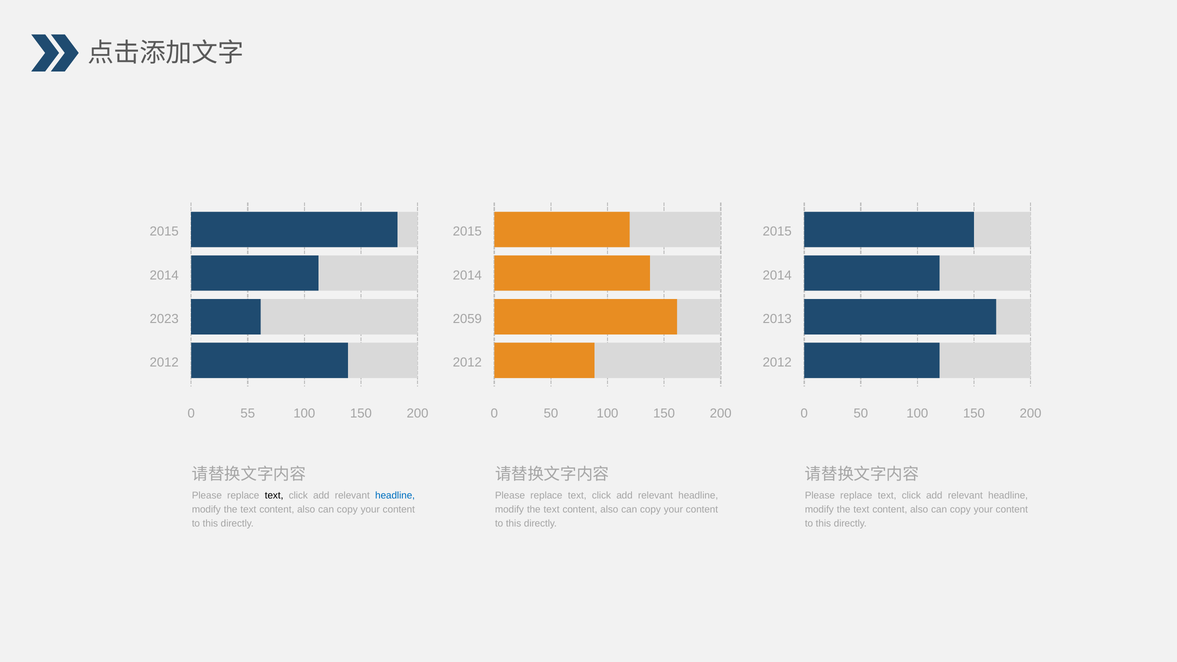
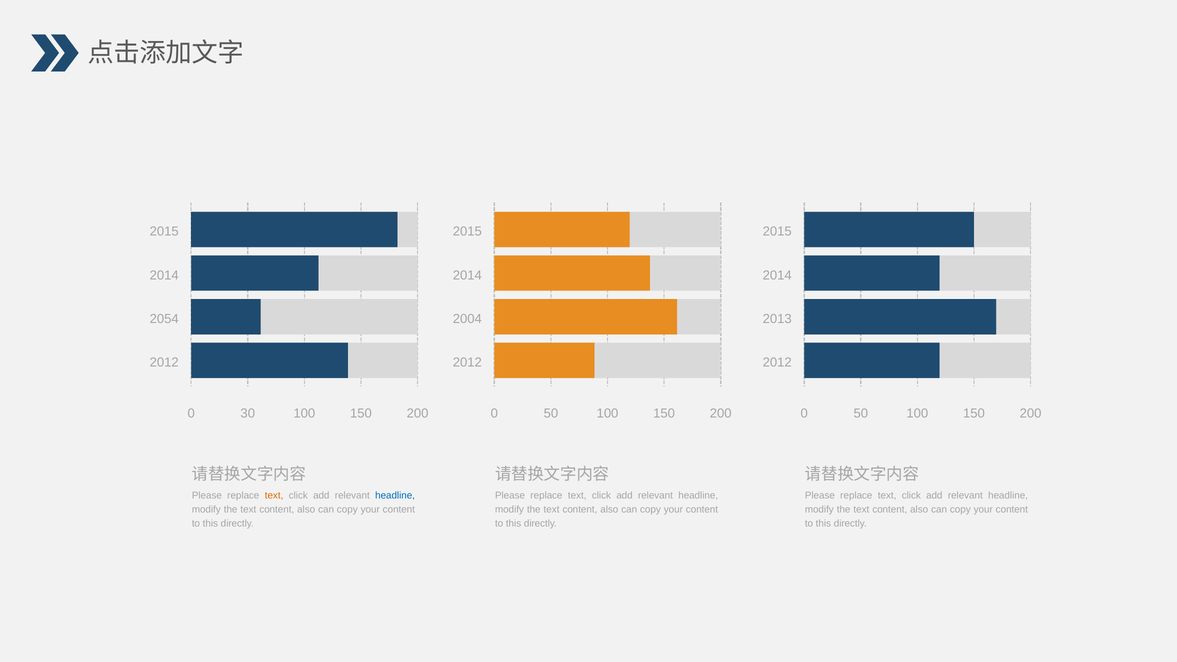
2023: 2023 -> 2054 (164, 319)
2059: 2059 -> 2004 (467, 319)
55: 55 -> 30 (248, 413)
text colour: black -> orange (274, 495)
